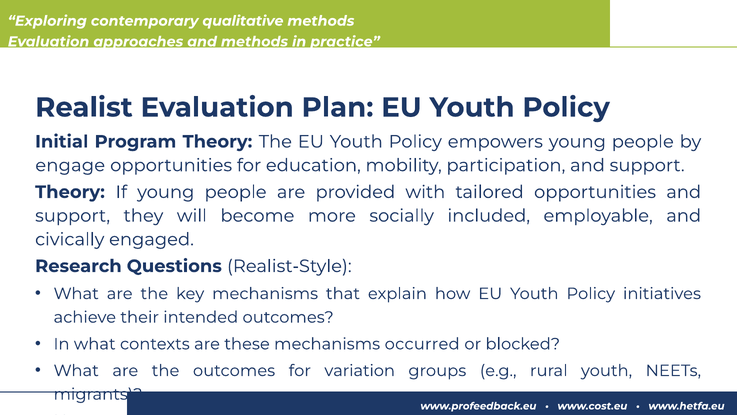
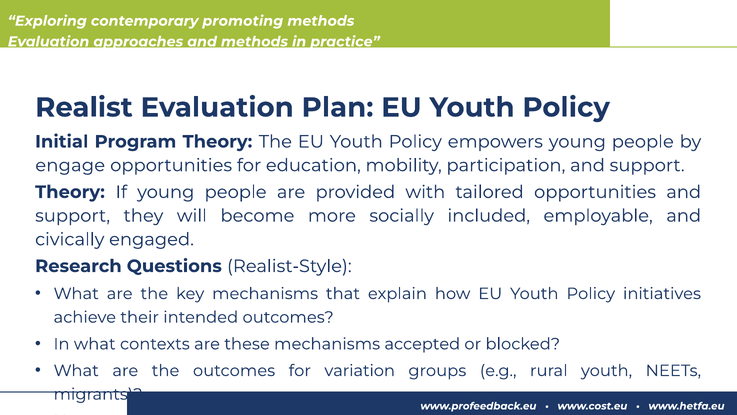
qualitative: qualitative -> promoting (243, 21)
occurred: occurred -> accepted (422, 344)
